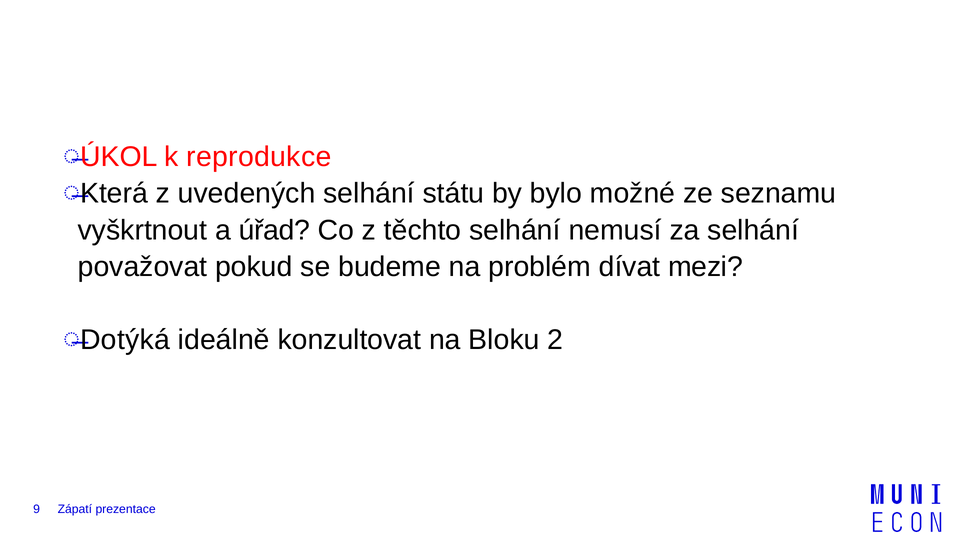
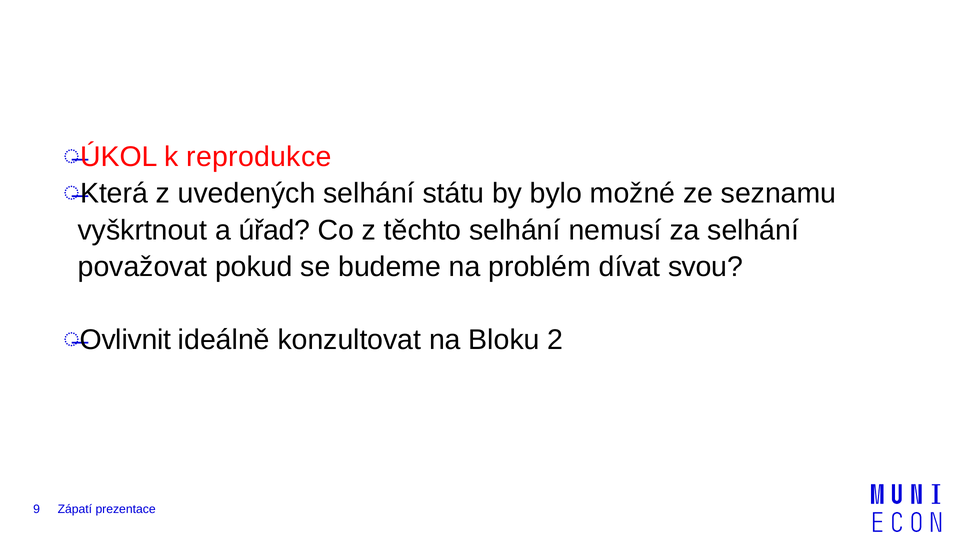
mezi: mezi -> svou (705, 267)
Dotýká: Dotýká -> Ovlivnit (125, 340)
